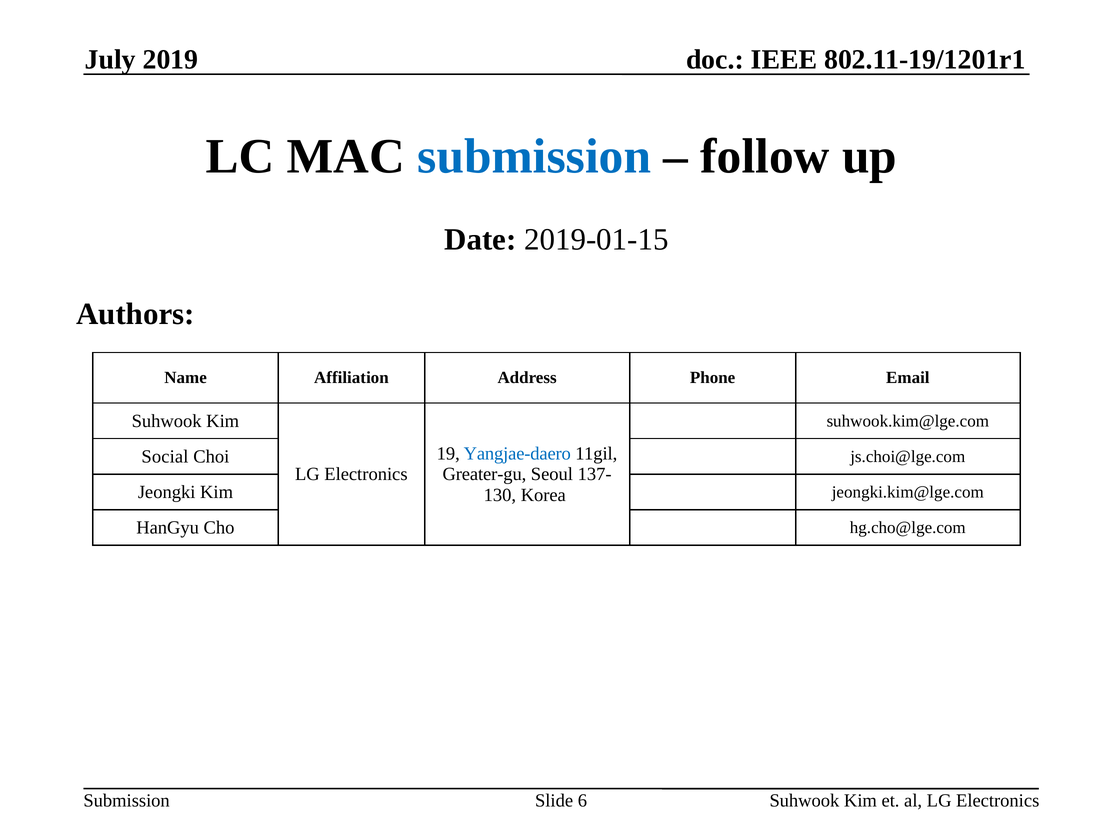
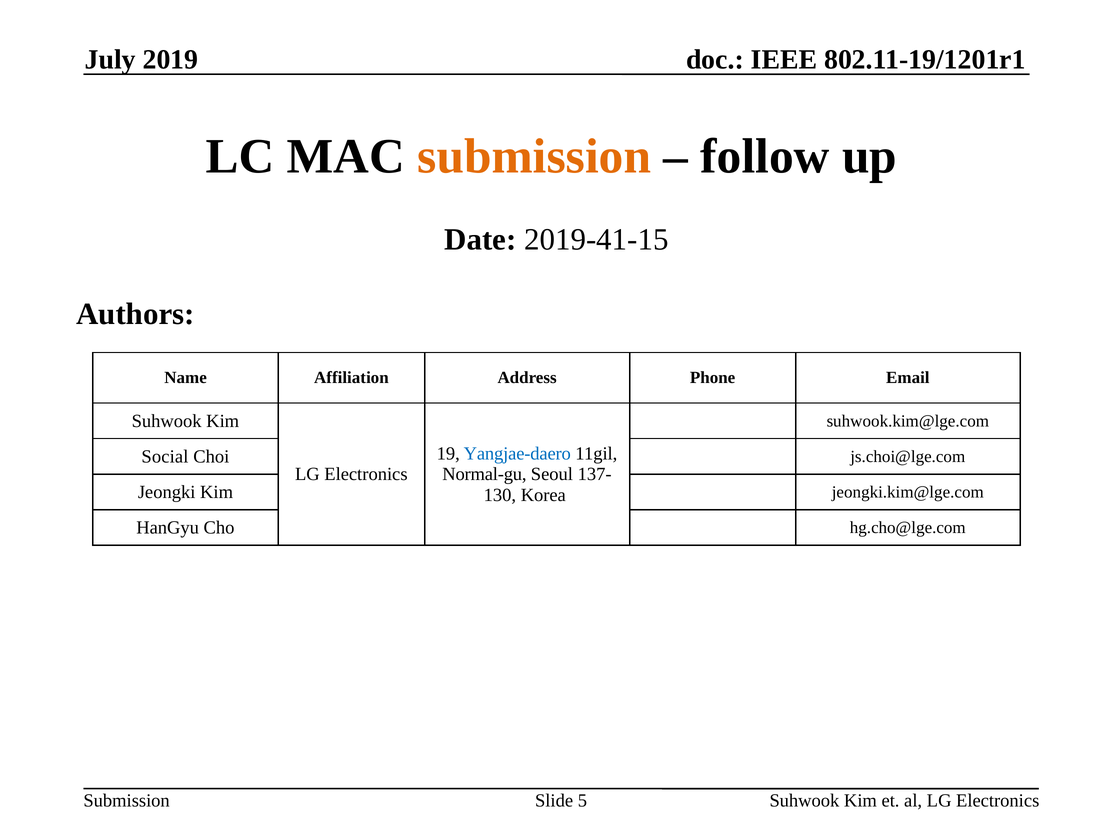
submission colour: blue -> orange (534, 156)
2019-01-15: 2019-01-15 -> 2019-41-15 (596, 240)
Greater-gu: Greater-gu -> Normal-gu (484, 474)
6: 6 -> 5 (582, 801)
